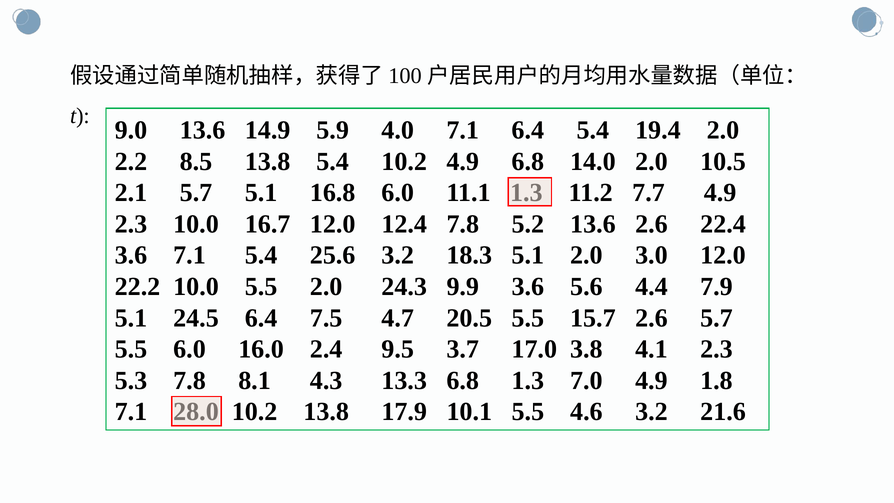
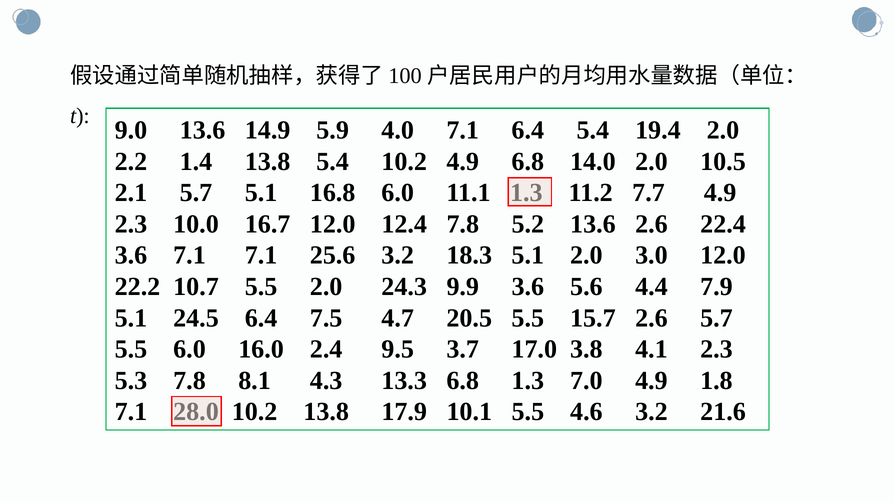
8.5: 8.5 -> 1.4 (196, 161)
7.1 5.4: 5.4 -> 7.1 (261, 255)
22.2 10.0: 10.0 -> 10.7 (196, 287)
